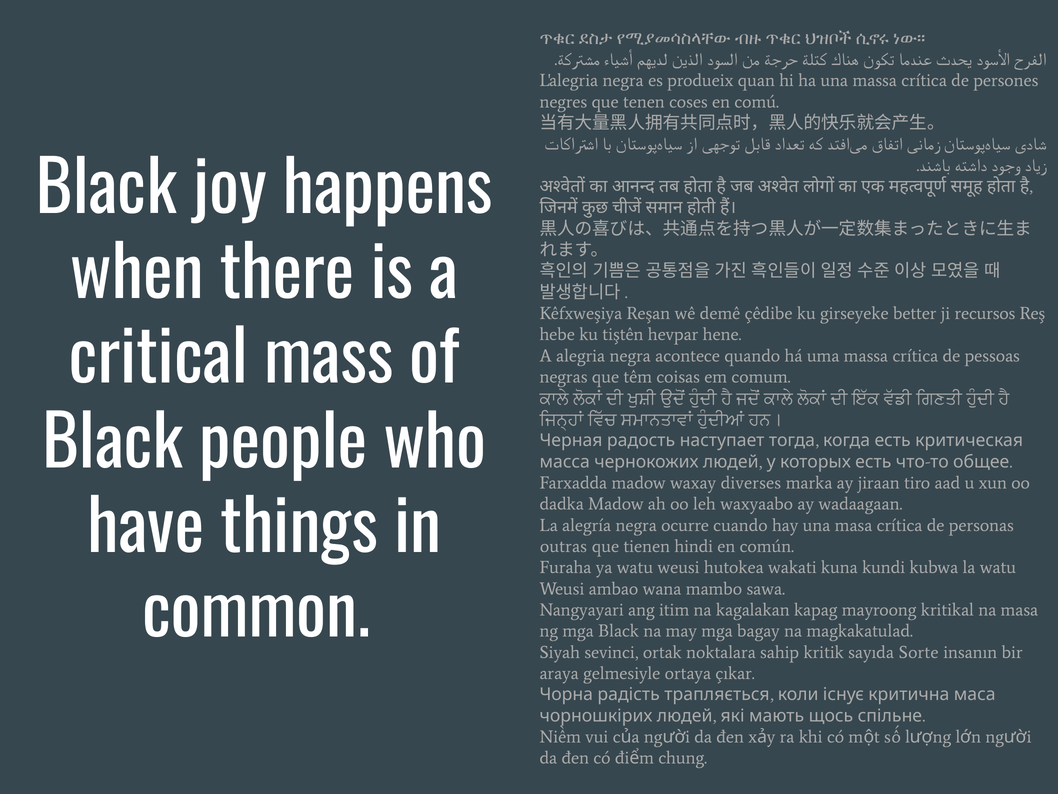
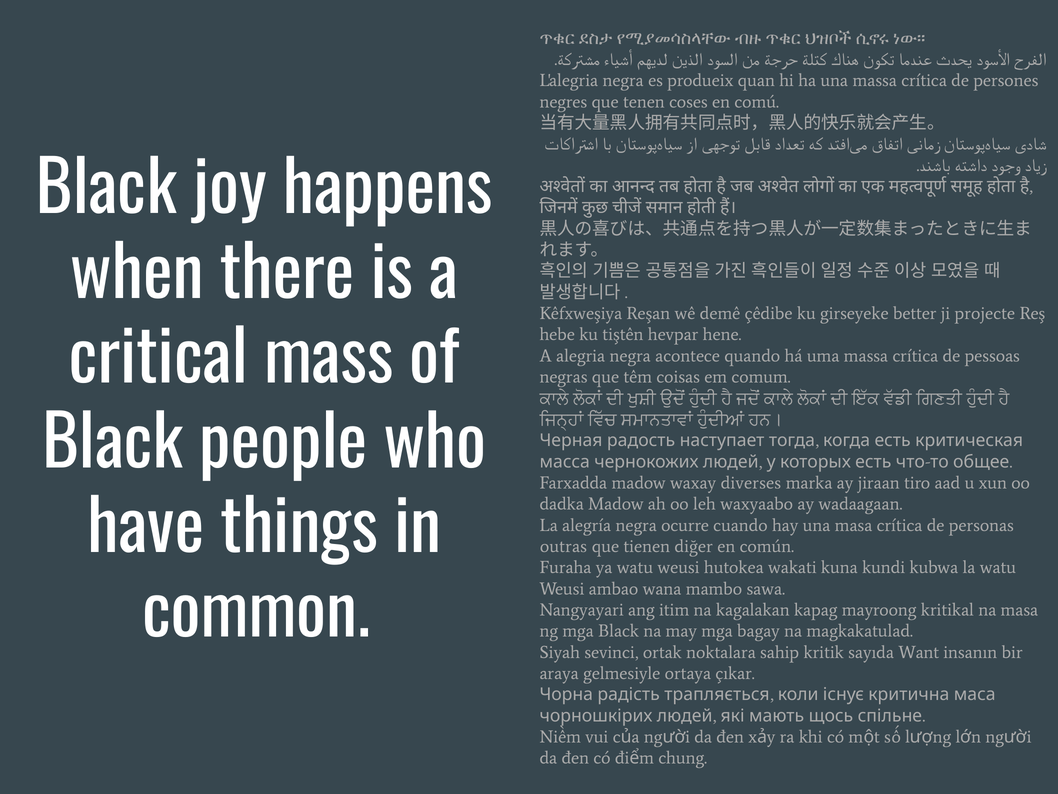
recursos: recursos -> projecte (985, 313)
hindi: hindi -> diğer (694, 546)
Sorte: Sorte -> Want (919, 652)
